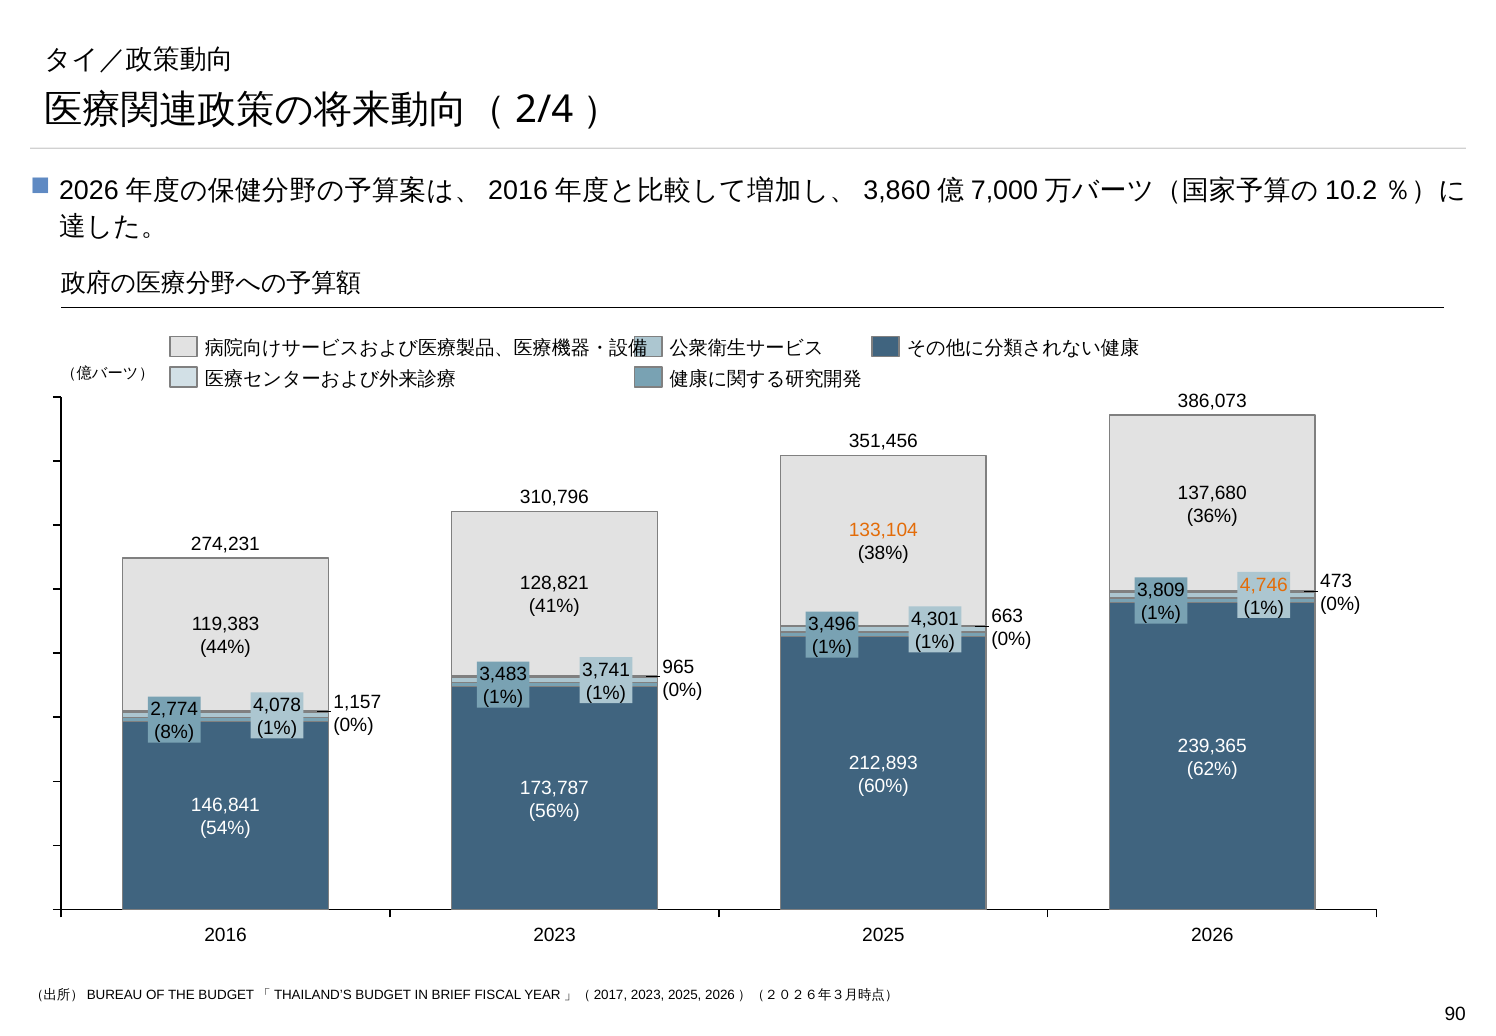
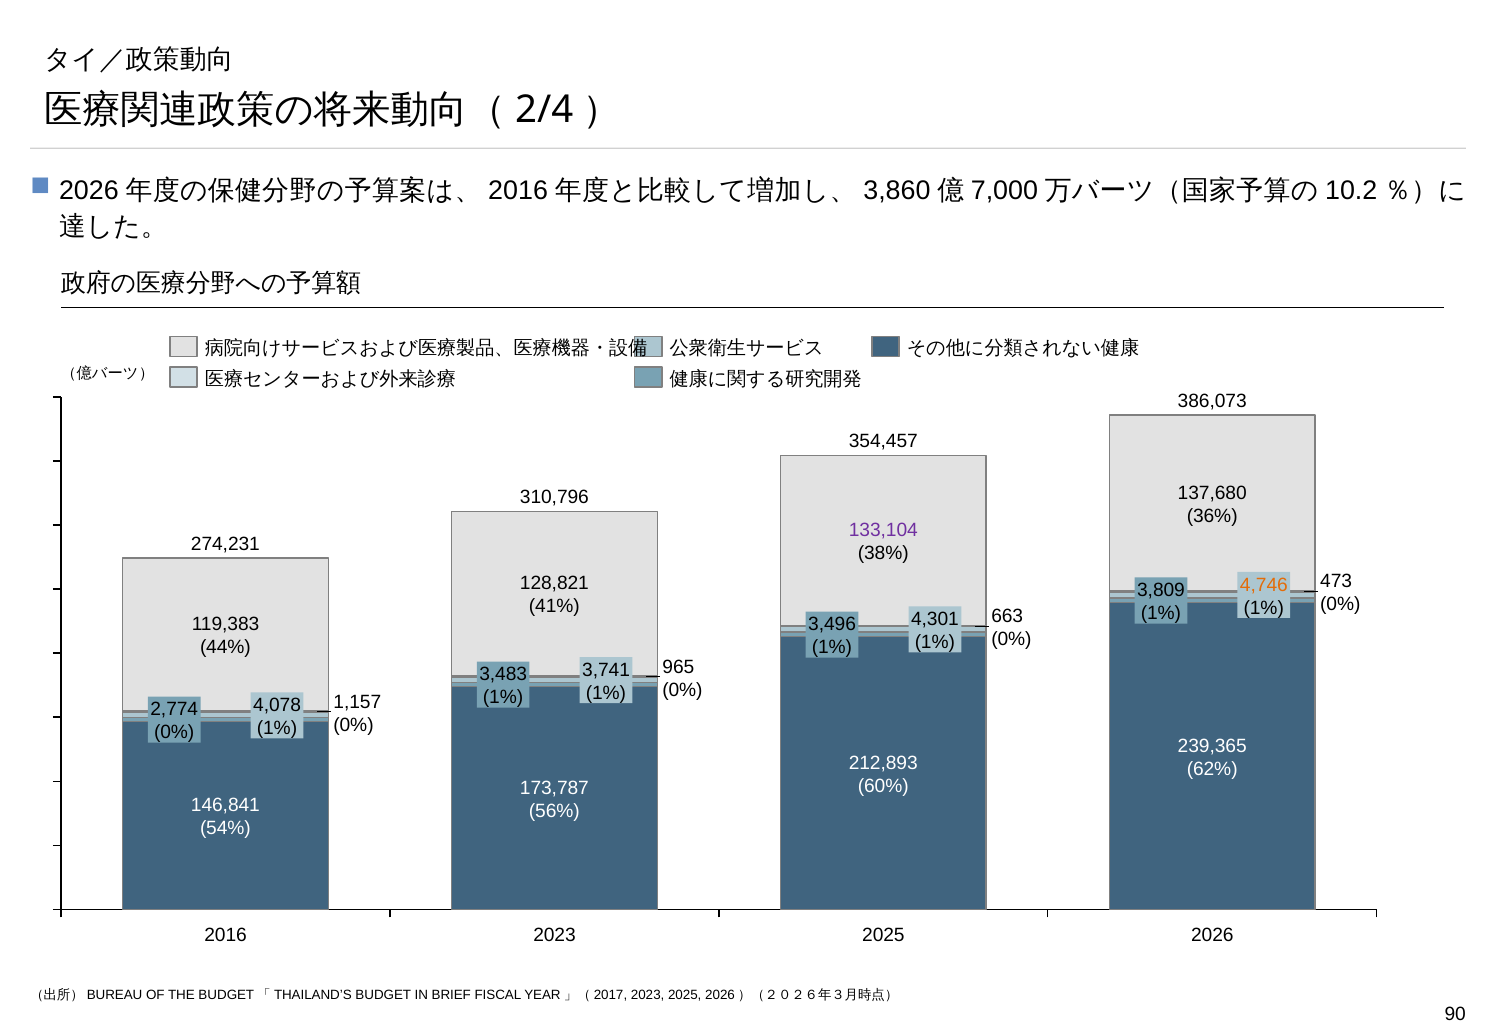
351,456: 351,456 -> 354,457 (883, 441)
133,104 colour: orange -> purple (883, 530)
8%: 8% -> 0% (174, 732)
